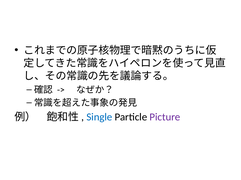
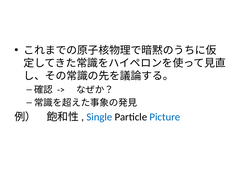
Picture colour: purple -> blue (165, 118)
